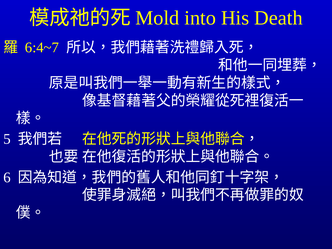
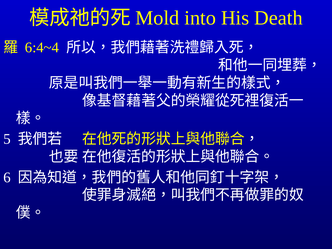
6:4~7: 6:4~7 -> 6:4~4 (42, 48)
